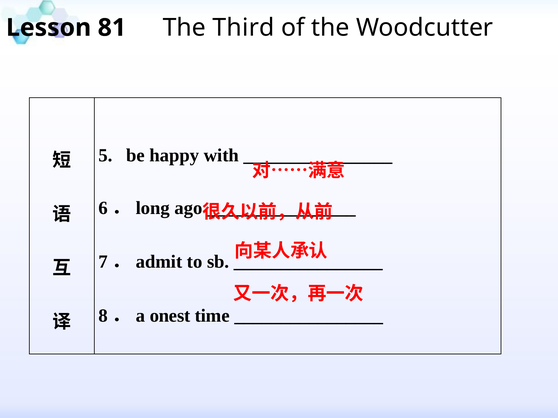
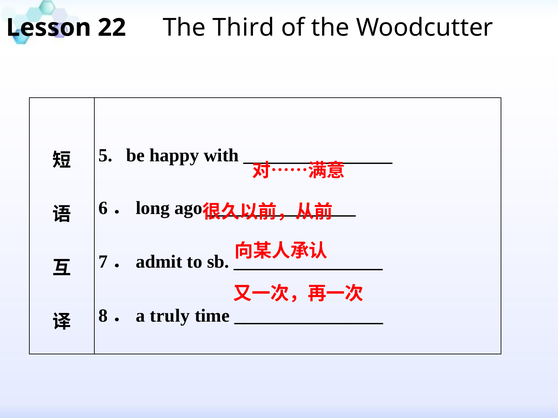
81: 81 -> 22 (112, 28)
onest: onest -> truly (170, 316)
